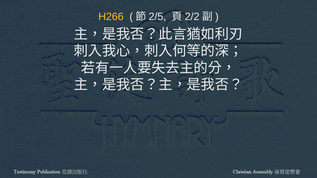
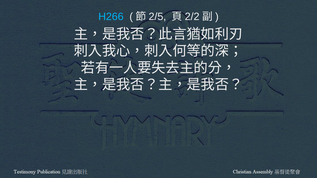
H266 colour: yellow -> light blue (111, 17)
